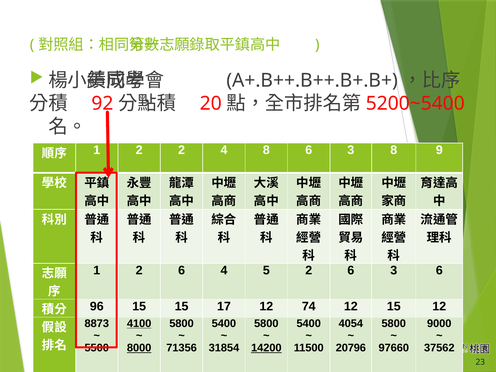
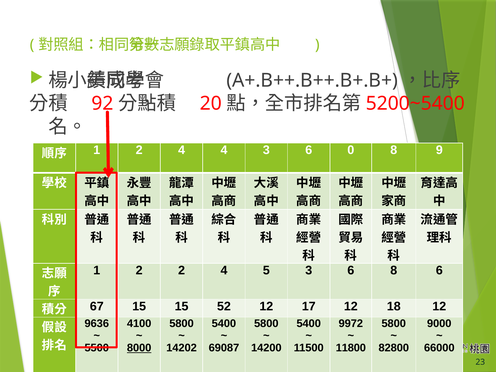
1 2 2: 2 -> 4 (182, 150)
4 8: 8 -> 3 (266, 150)
3: 3 -> 0 (351, 150)
1 2 6: 6 -> 2 (182, 270)
5 2: 2 -> 3 (309, 270)
3: 3 -> 8 (394, 270)
96: 96 -> 67 (97, 306)
17: 17 -> 52 (224, 306)
74: 74 -> 17 (309, 306)
12 15: 15 -> 18 (394, 306)
8873: 8873 -> 9636 (97, 323)
4100 underline: present -> none (139, 323)
4054: 4054 -> 9972 (351, 323)
71356: 71356 -> 14202 (182, 348)
31854: 31854 -> 69087 (224, 348)
14200 underline: present -> none (266, 348)
20796: 20796 -> 11800 (351, 348)
97660: 97660 -> 82800 (394, 348)
37562: 37562 -> 66000 (439, 348)
